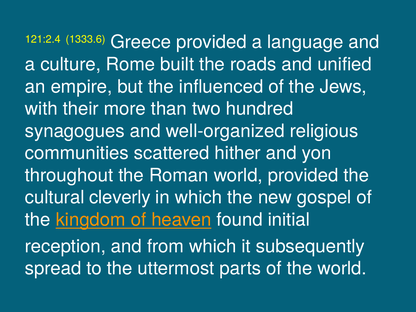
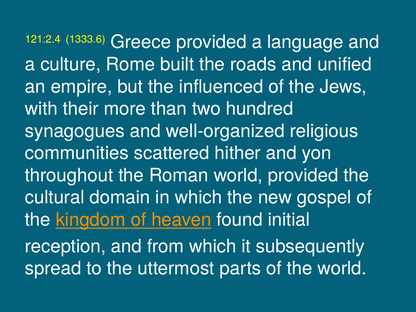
cleverly: cleverly -> domain (120, 198)
